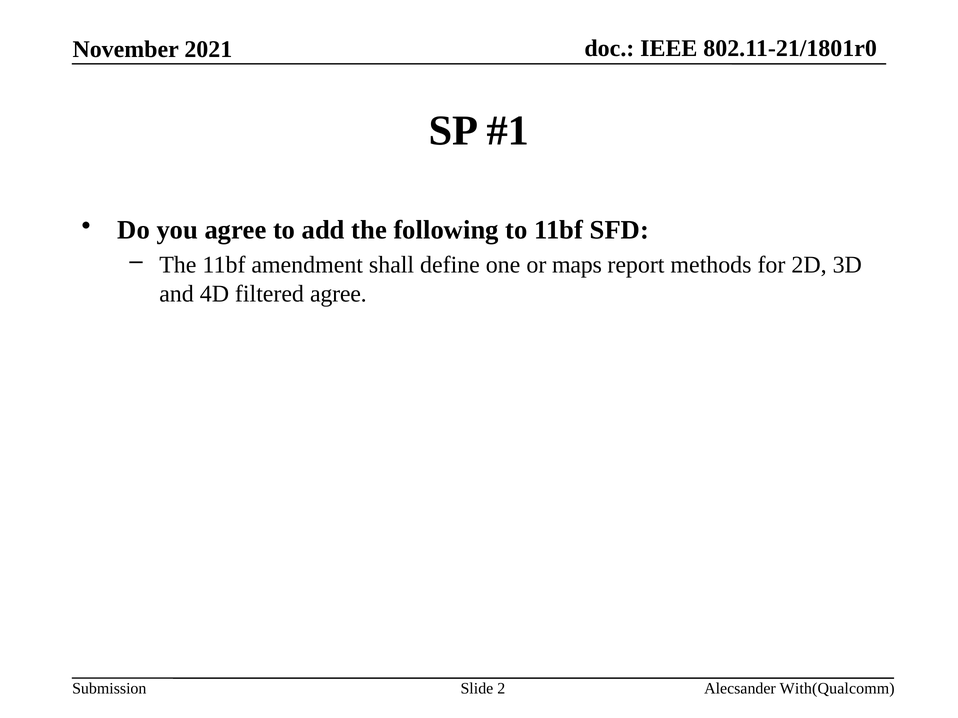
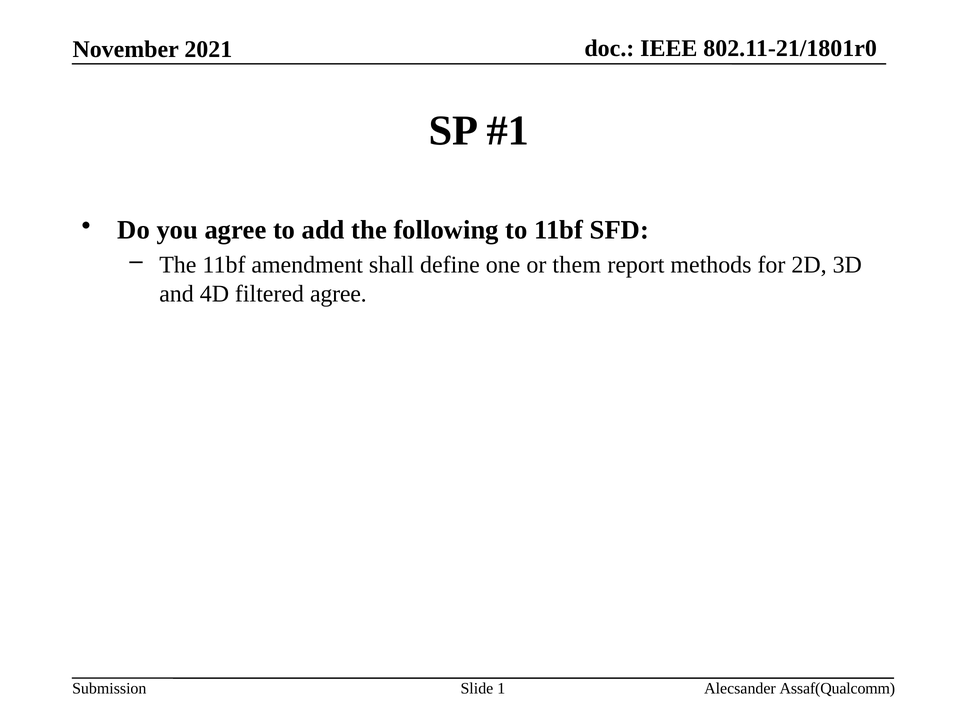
maps: maps -> them (577, 265)
2: 2 -> 1 (501, 689)
With(Qualcomm: With(Qualcomm -> Assaf(Qualcomm (837, 689)
